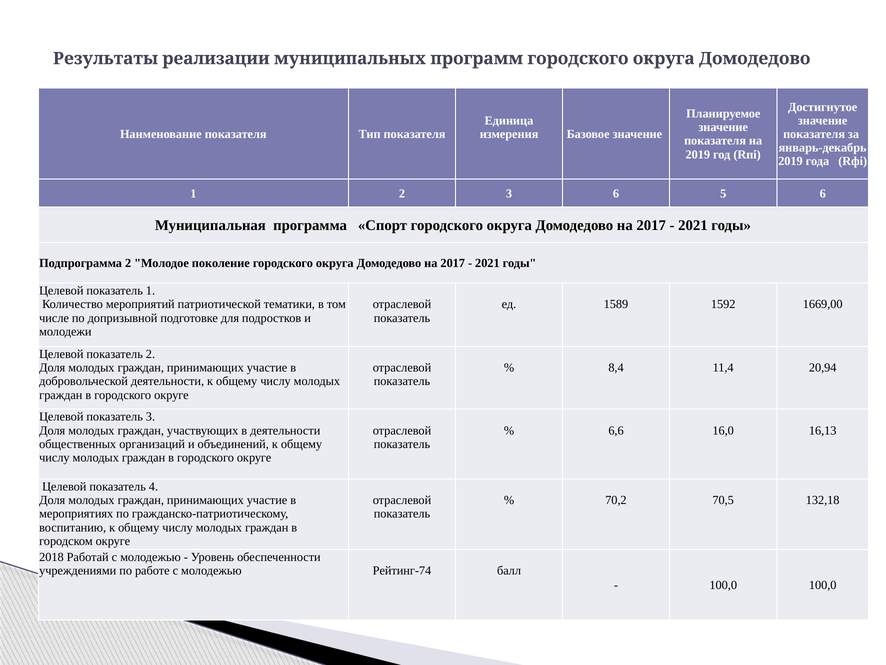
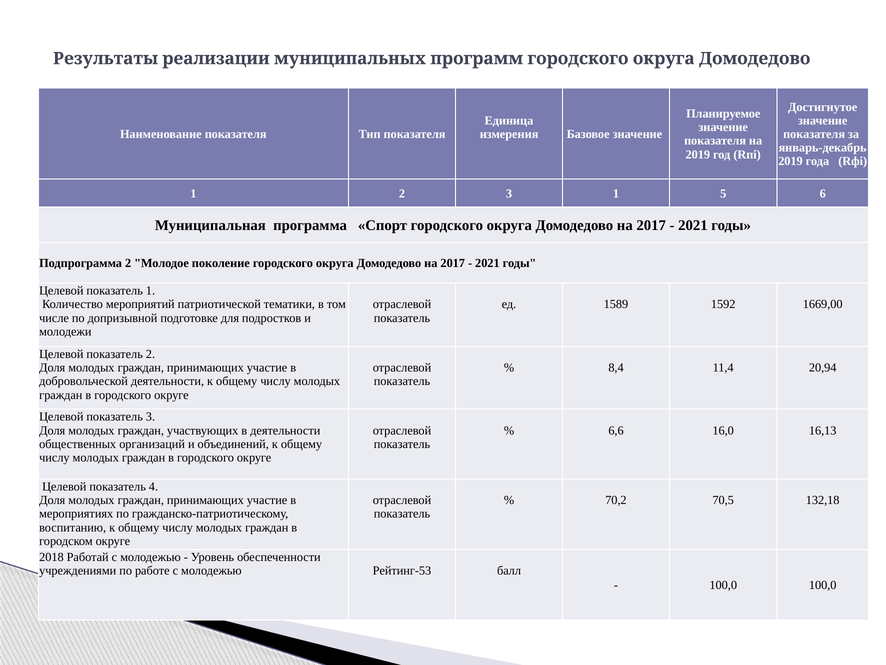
3 6: 6 -> 1 (616, 193)
Рейтинг-74: Рейтинг-74 -> Рейтинг-53 (402, 570)
